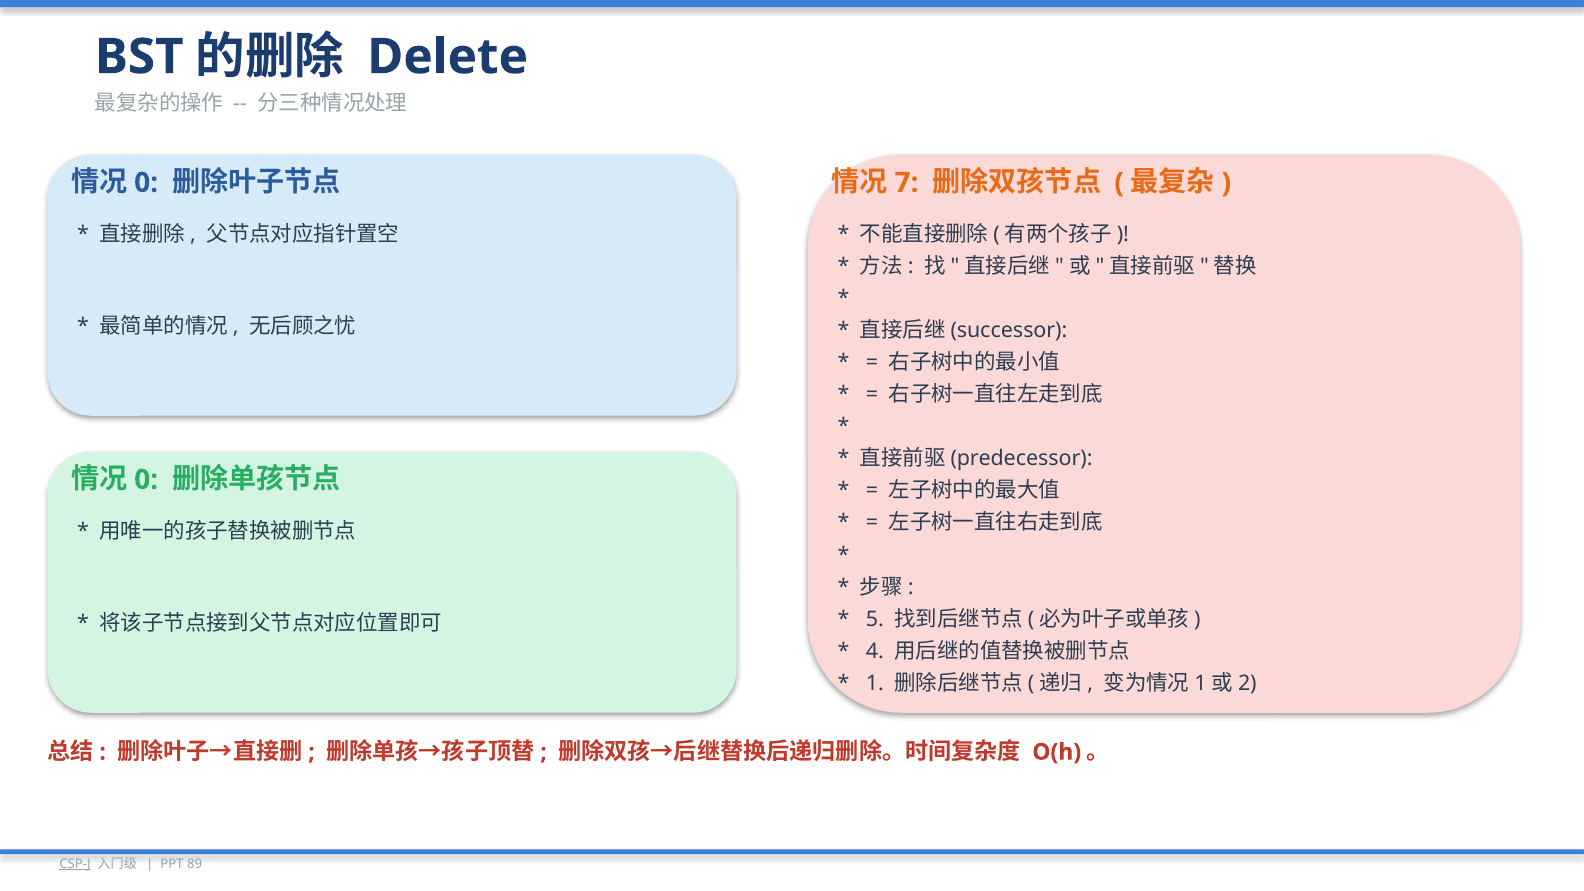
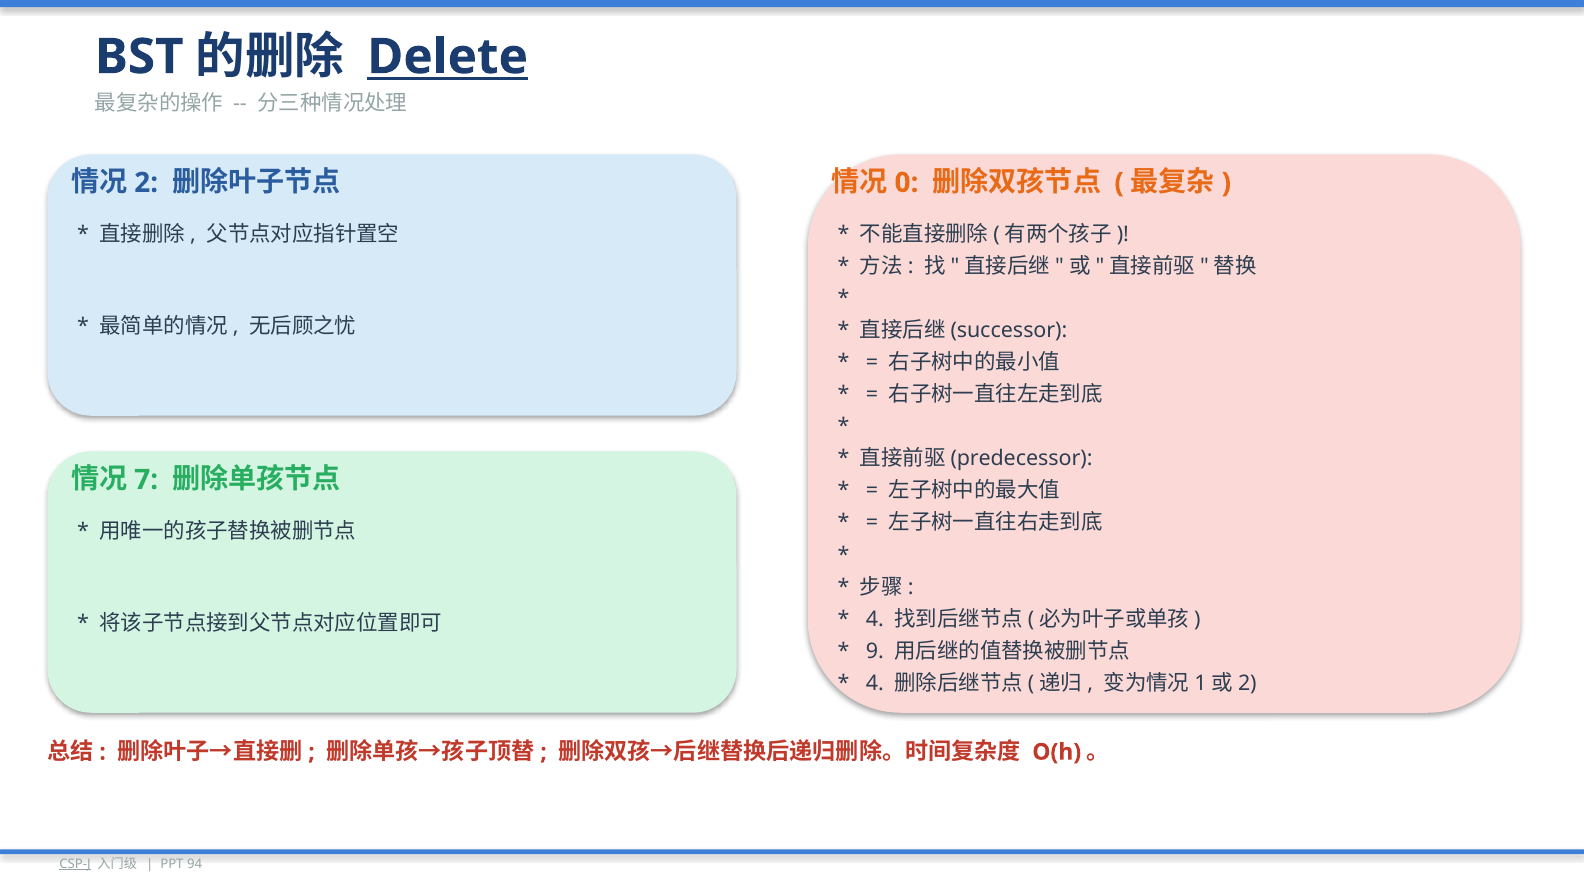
Delete underline: none -> present (448, 57)
0: 0 -> 2 (146, 183)
7: 7 -> 0 (906, 183)
0: 0 -> 7 (146, 480)
5: 5 -> 4 (875, 619)
4: 4 -> 9 (875, 651)
1: 1 -> 4 (875, 683)
89: 89 -> 94 (195, 864)
